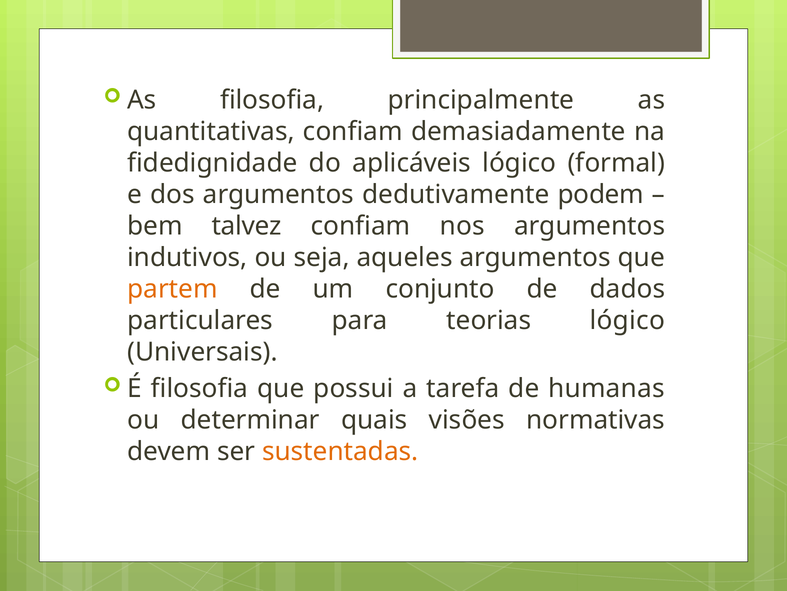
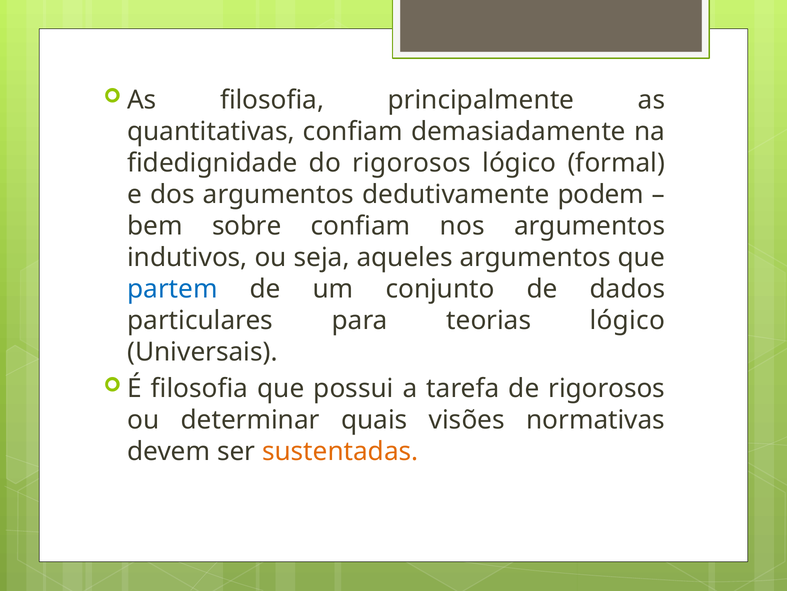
do aplicáveis: aplicáveis -> rigorosos (412, 163)
talvez: talvez -> sobre (247, 226)
partem colour: orange -> blue (172, 289)
de humanas: humanas -> rigorosos (607, 388)
